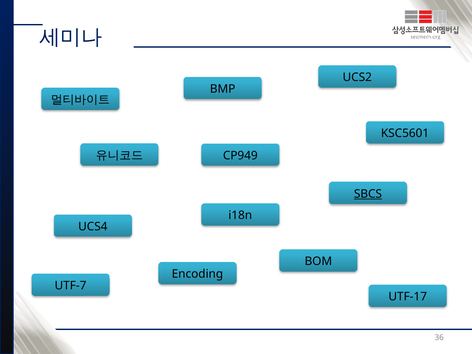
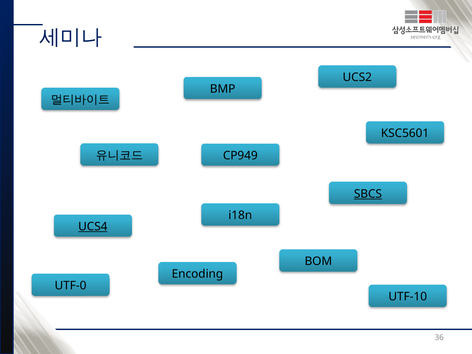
UCS4 underline: none -> present (93, 226)
UTF-7: UTF-7 -> UTF-0 (71, 286)
UTF-17: UTF-17 -> UTF-10 (408, 297)
